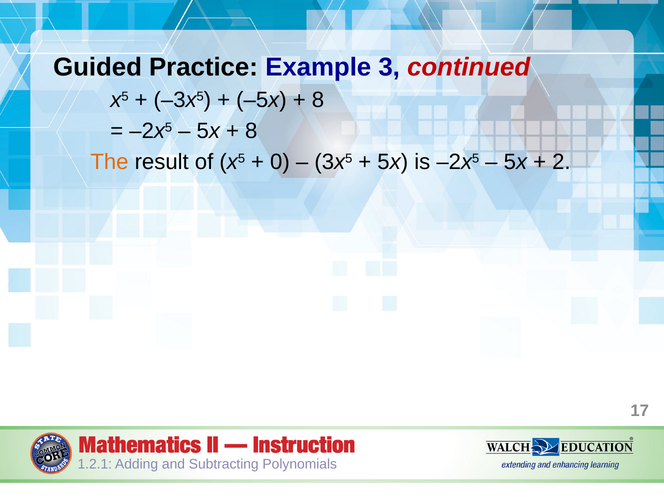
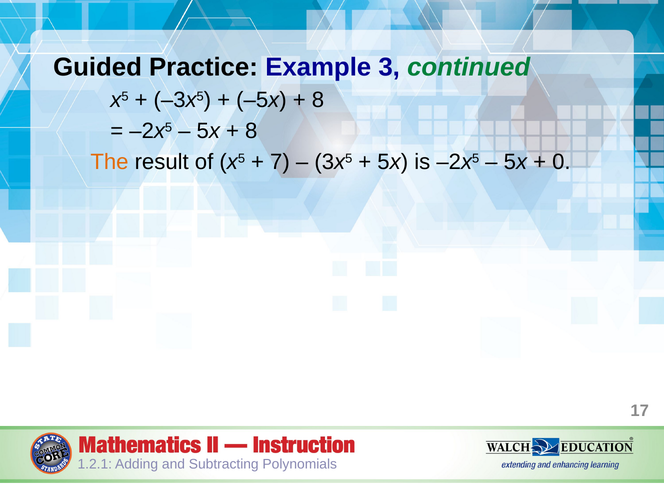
continued colour: red -> green (469, 67)
0: 0 -> 7 (280, 162)
2: 2 -> 0 (561, 162)
